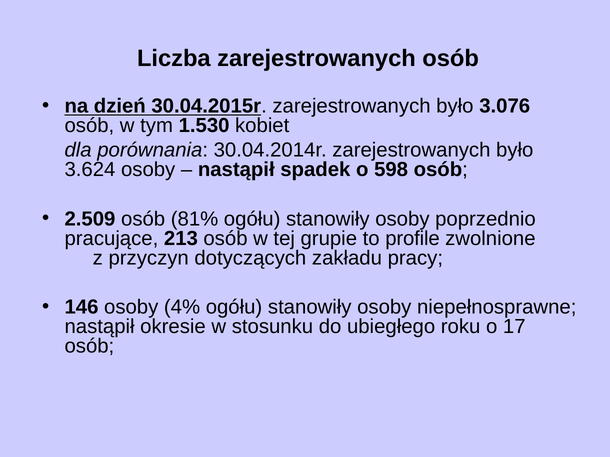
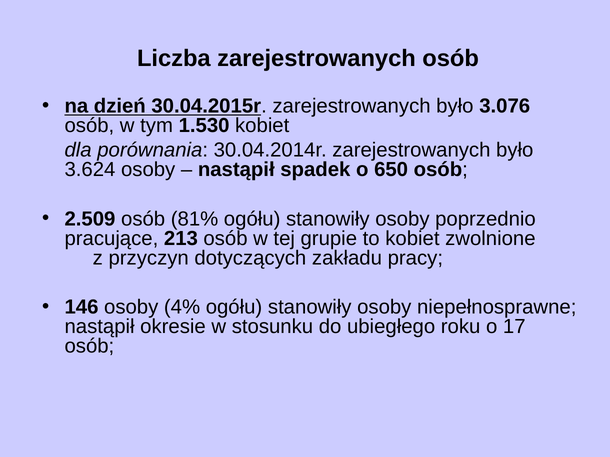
598: 598 -> 650 (391, 170)
to profile: profile -> kobiet (412, 239)
